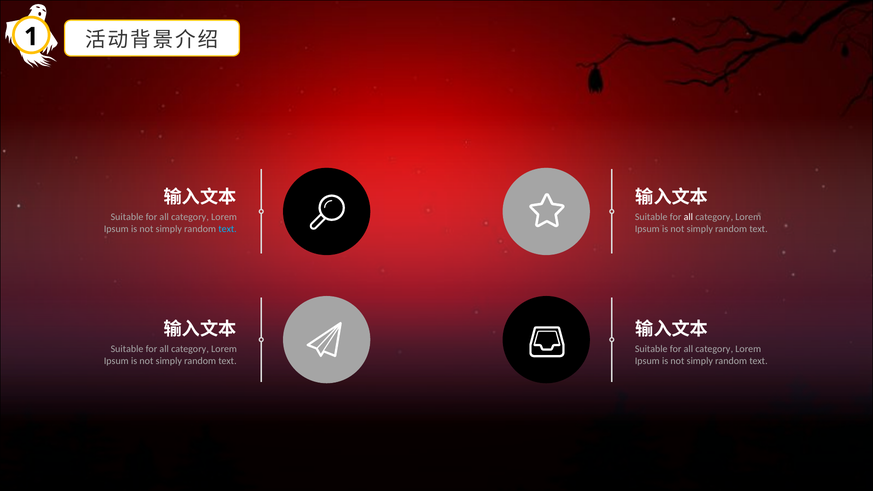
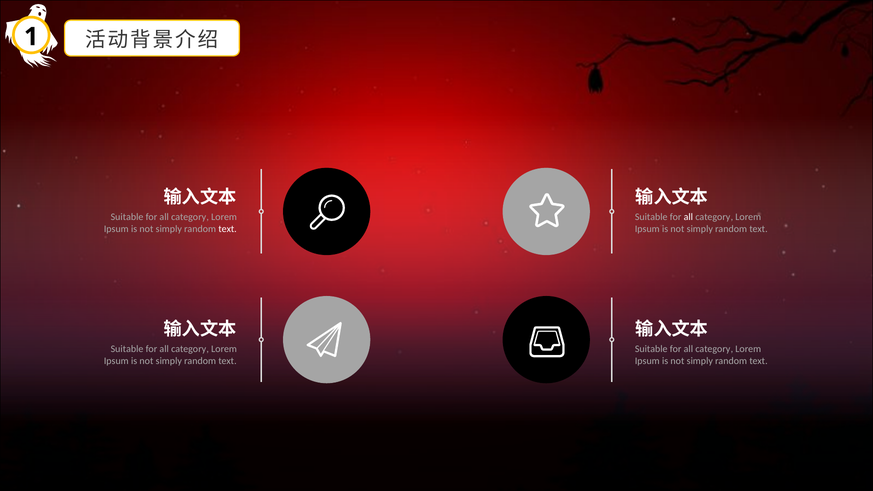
text colour: light blue -> white (228, 229)
